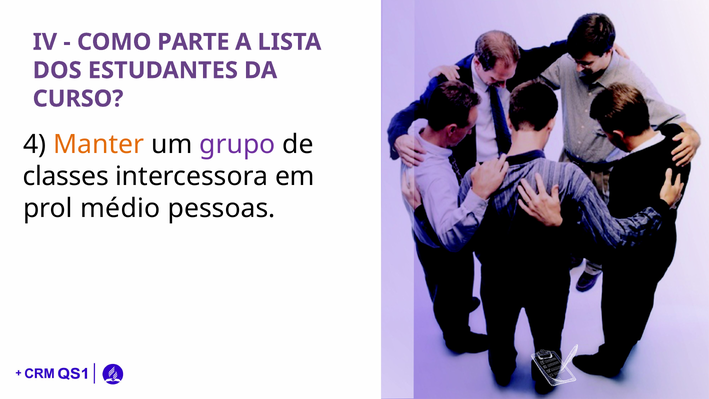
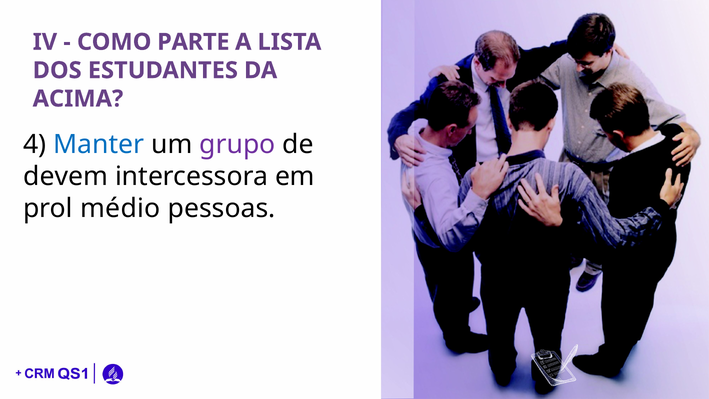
CURSO: CURSO -> ACIMA (78, 99)
Manter colour: orange -> blue (99, 144)
classes: classes -> devem (66, 176)
